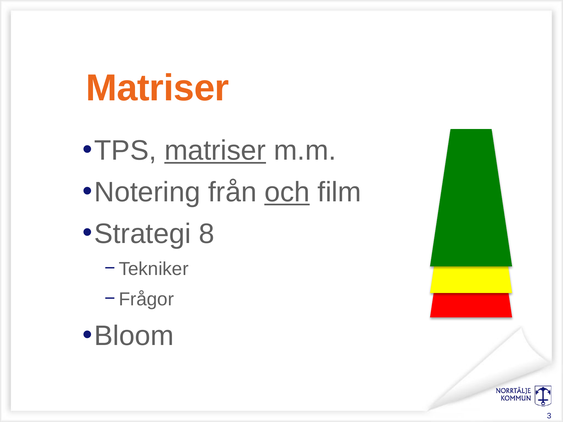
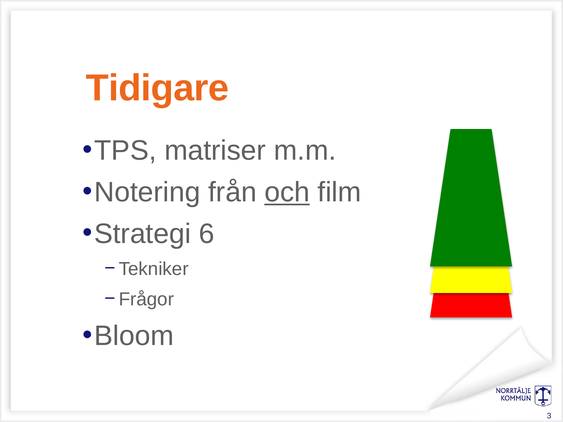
Matriser: Matriser -> Tidigare (157, 88)
matriser underline: present -> none (215, 151)
8: 8 -> 6 (207, 234)
